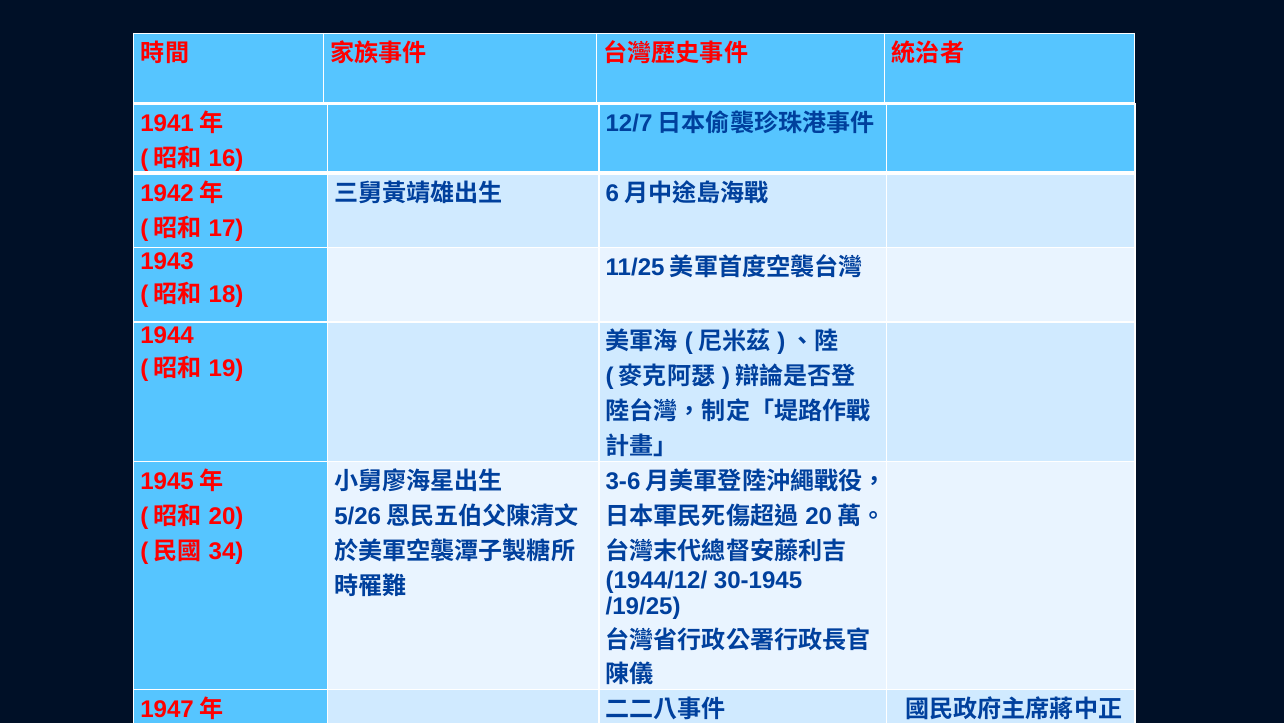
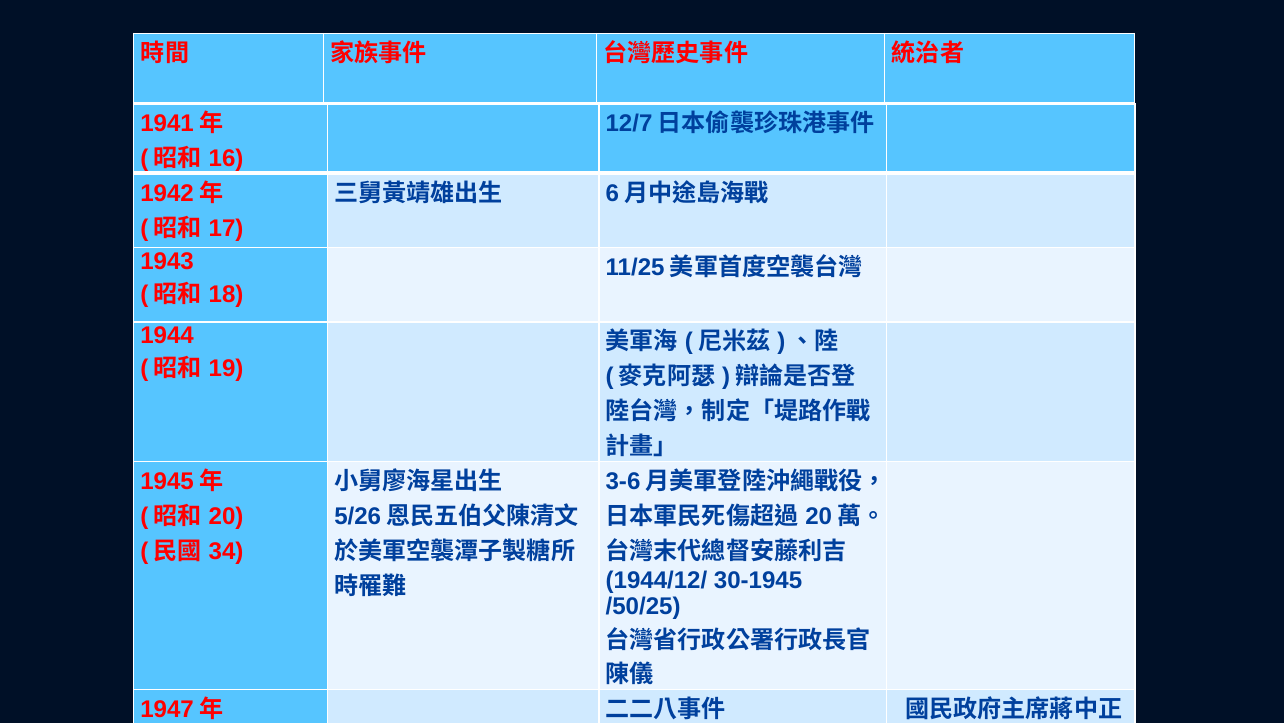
/19/25: /19/25 -> /50/25 (643, 607)
